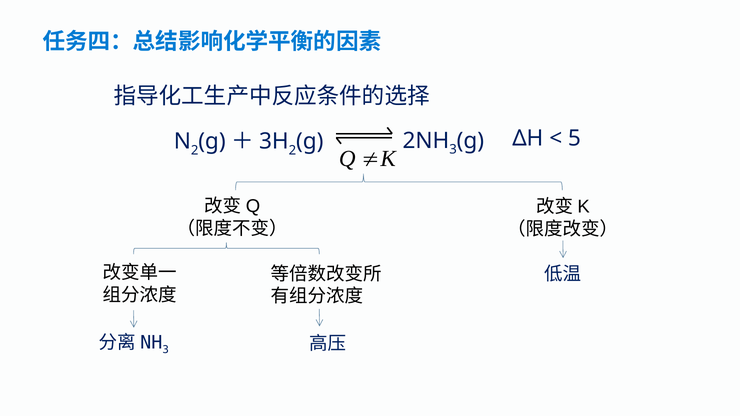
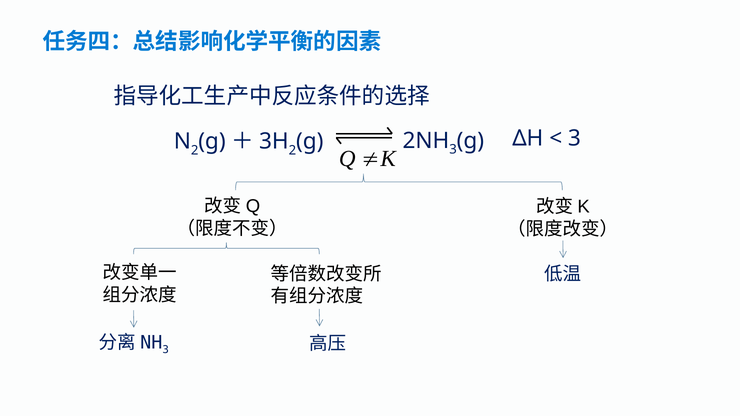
5: 5 -> 3 (574, 139)
